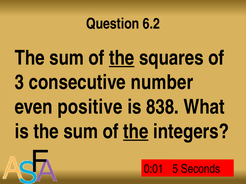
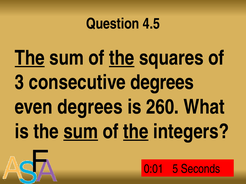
6.2: 6.2 -> 4.5 (151, 24)
The underline: none -> present (30, 58)
consecutive number: number -> degrees (162, 83)
even positive: positive -> degrees (90, 107)
838: 838 -> 260 (163, 107)
sum underline: none -> present (81, 132)
